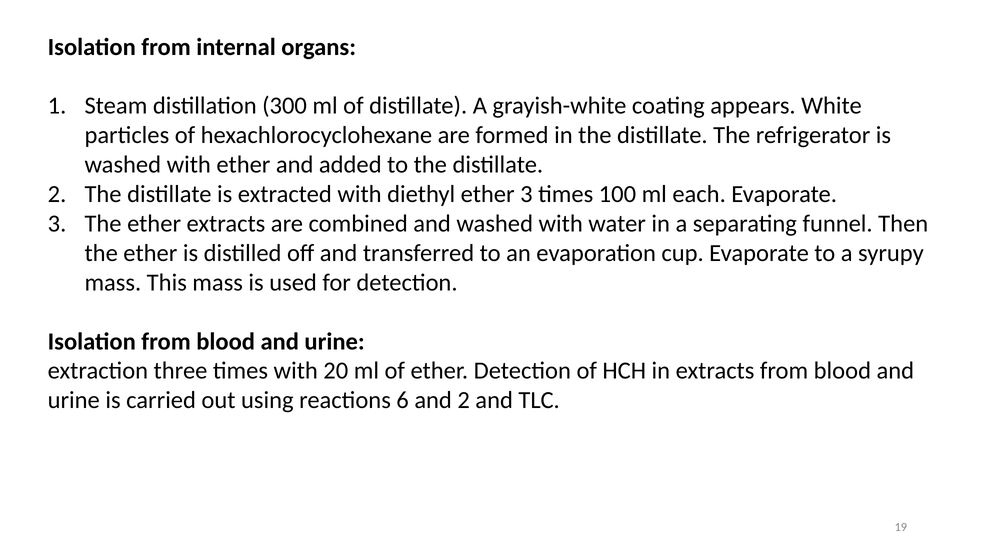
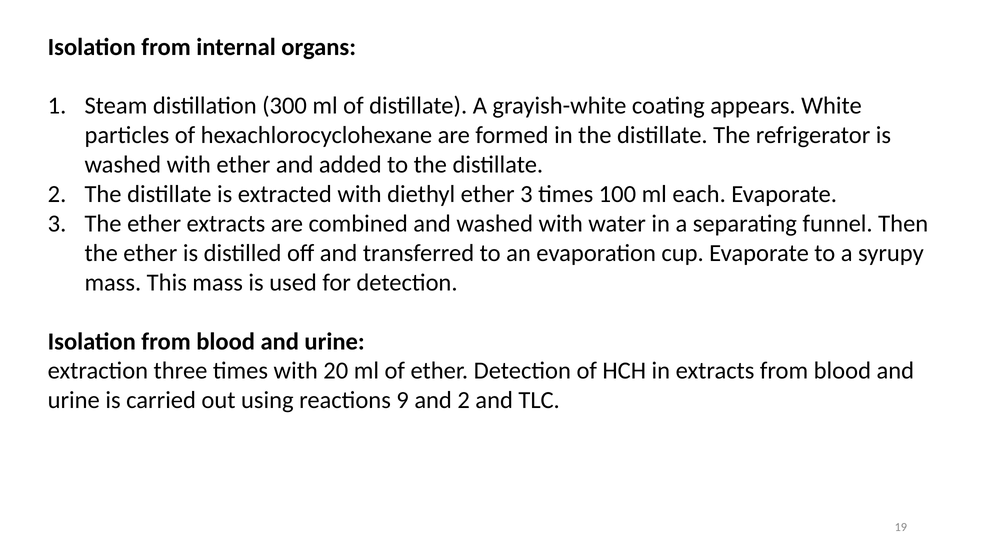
6: 6 -> 9 (403, 401)
